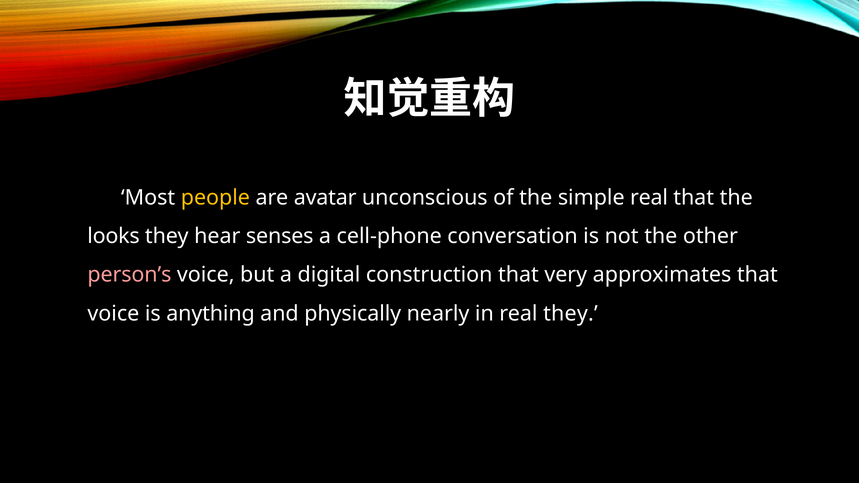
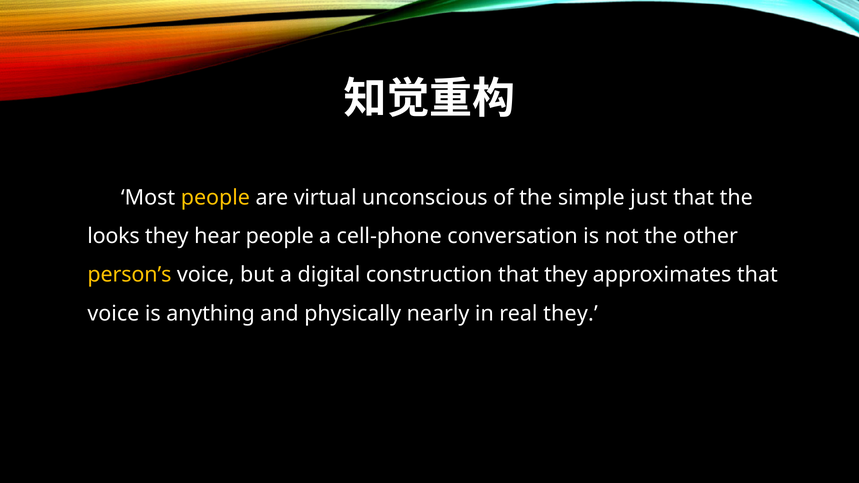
avatar: avatar -> virtual (325, 198)
simple real: real -> just (649, 198)
hear senses: senses -> people (280, 236)
person’s colour: pink -> yellow (129, 275)
that very: very -> they (566, 275)
